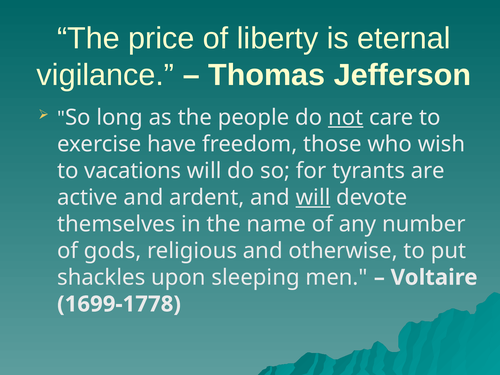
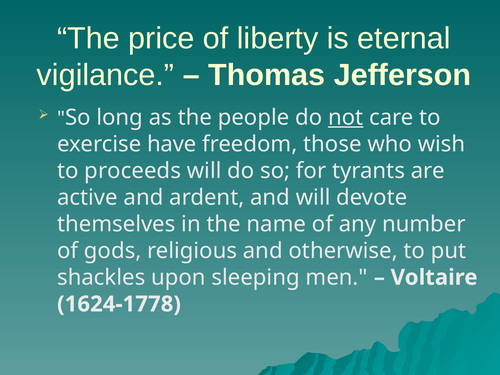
vacations: vacations -> proceeds (133, 171)
will underline: present -> none (313, 197)
1699-1778: 1699-1778 -> 1624-1778 (119, 304)
